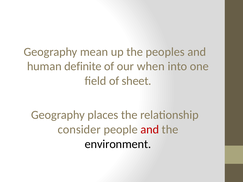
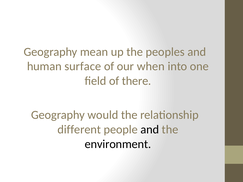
definite: definite -> surface (83, 66)
sheet: sheet -> there (137, 81)
places: places -> would (103, 115)
consider: consider -> different (79, 130)
and colour: red -> black (150, 130)
